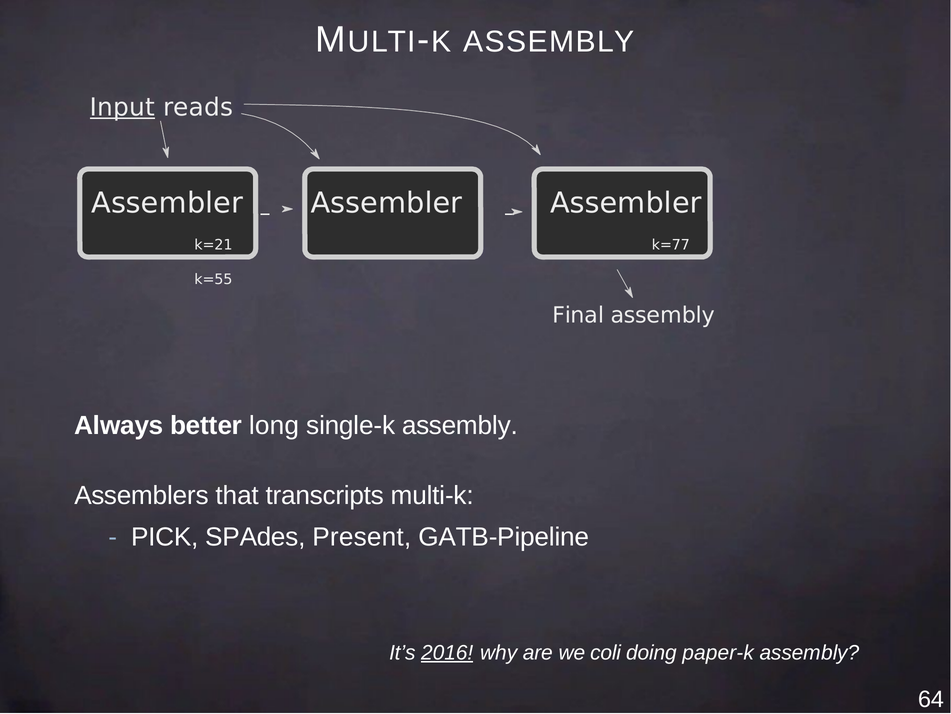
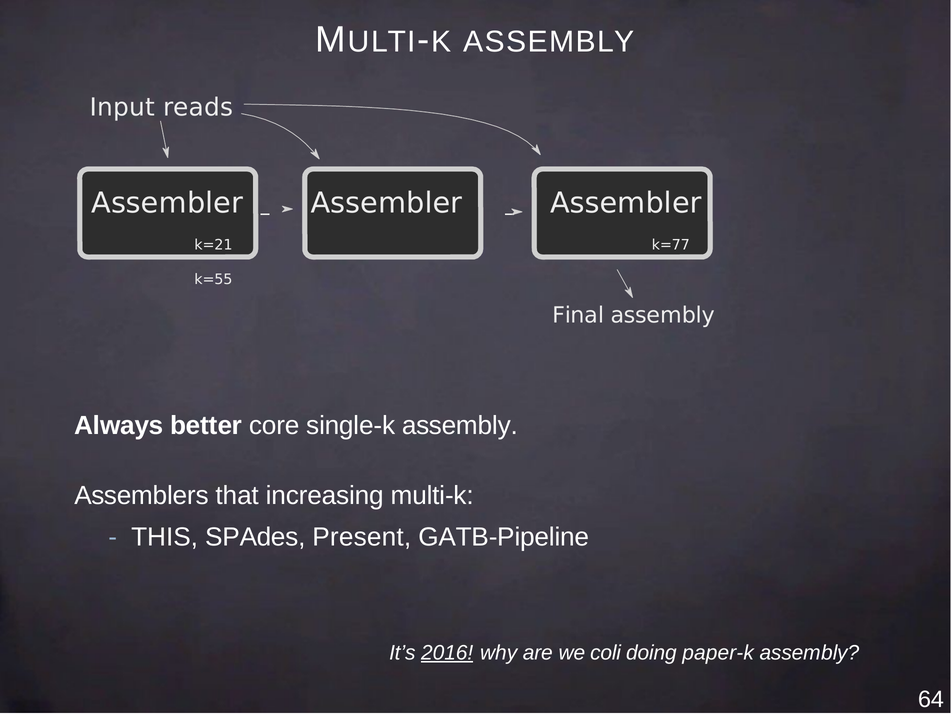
Input underline: present -> none (122, 107)
long: long -> core (274, 425)
transcripts: transcripts -> increasing (325, 495)
PICK: PICK -> THIS (165, 537)
